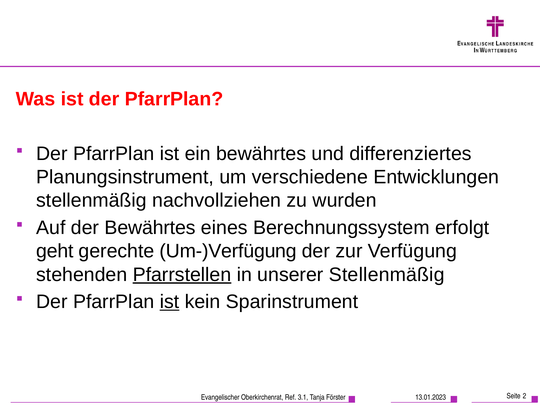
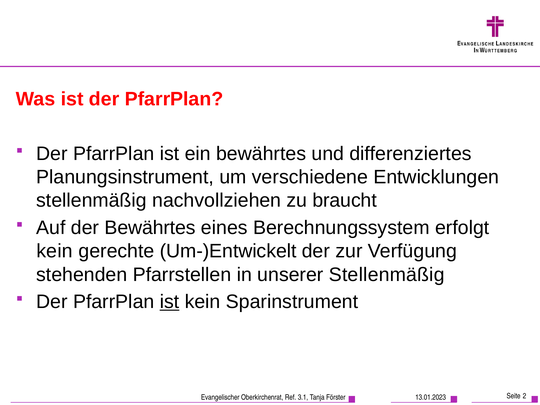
wurden: wurden -> braucht (345, 201)
geht: geht -> kein (55, 251)
Um-)Verfügung: Um-)Verfügung -> Um-)Entwickelt (228, 251)
Pfarrstellen underline: present -> none (182, 275)
